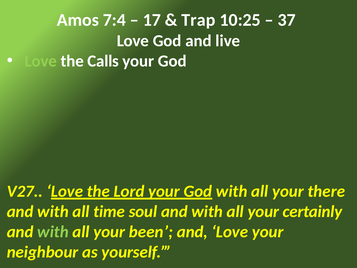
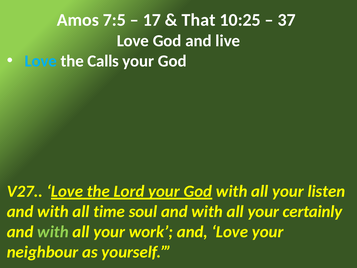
7:4: 7:4 -> 7:5 (114, 20)
Trap: Trap -> That (198, 20)
Love colour: light green -> light blue (41, 61)
there: there -> listen (326, 191)
been: been -> work (151, 232)
